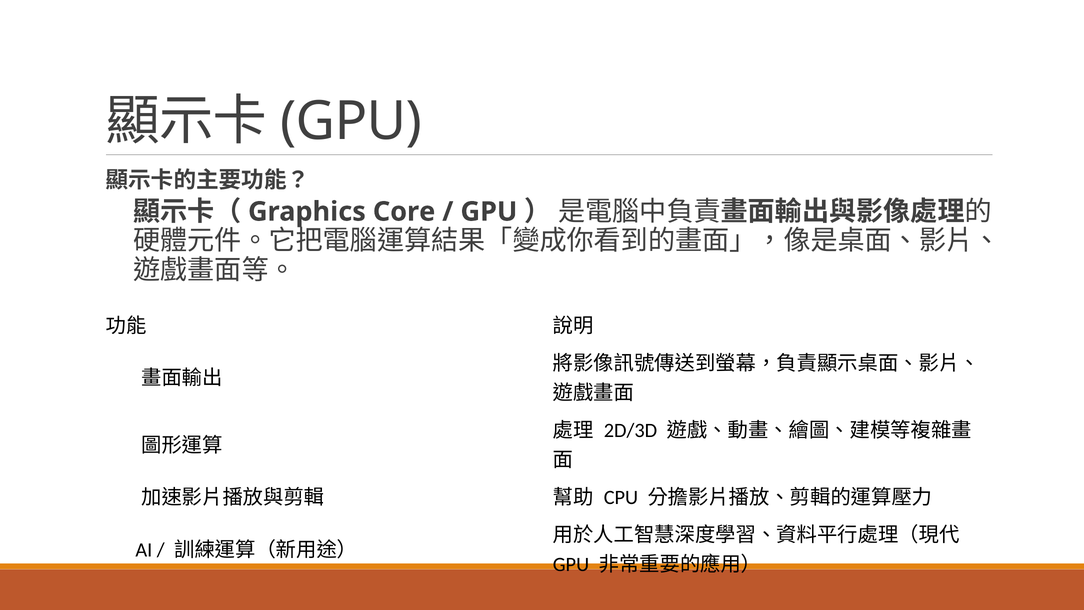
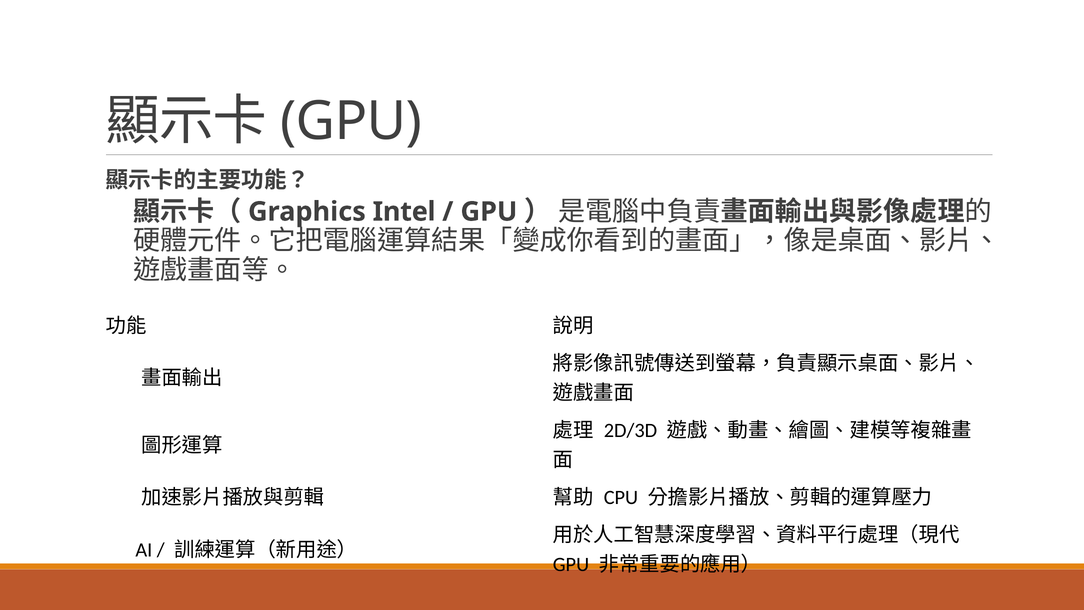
Core: Core -> Intel (404, 212)
